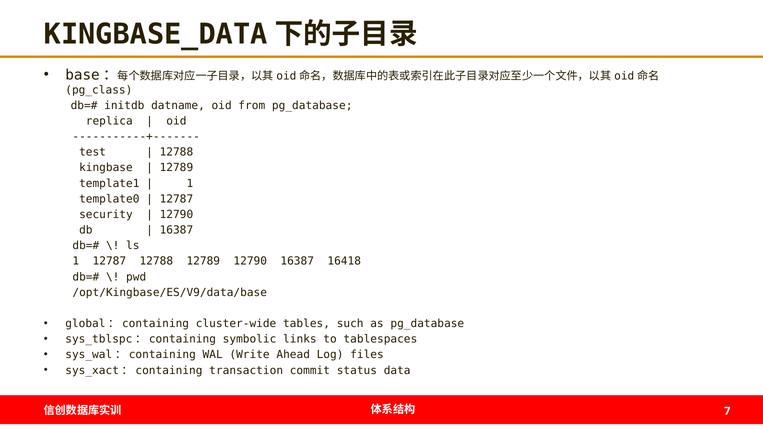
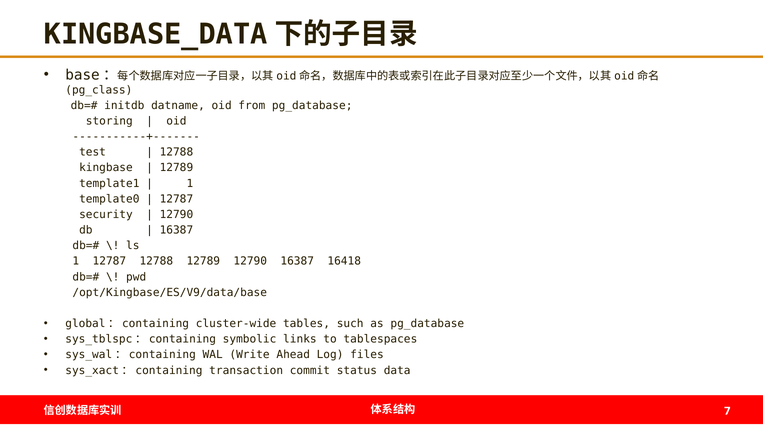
replica: replica -> storing (109, 121)
